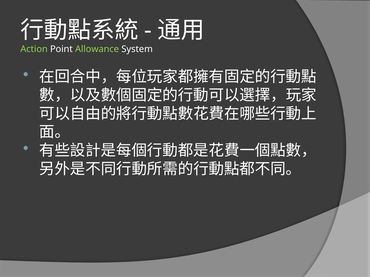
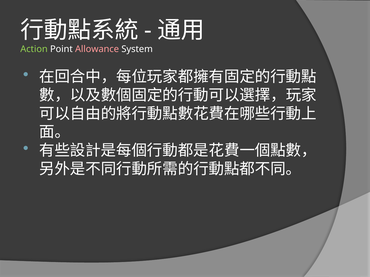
Allowance colour: light green -> pink (97, 49)
